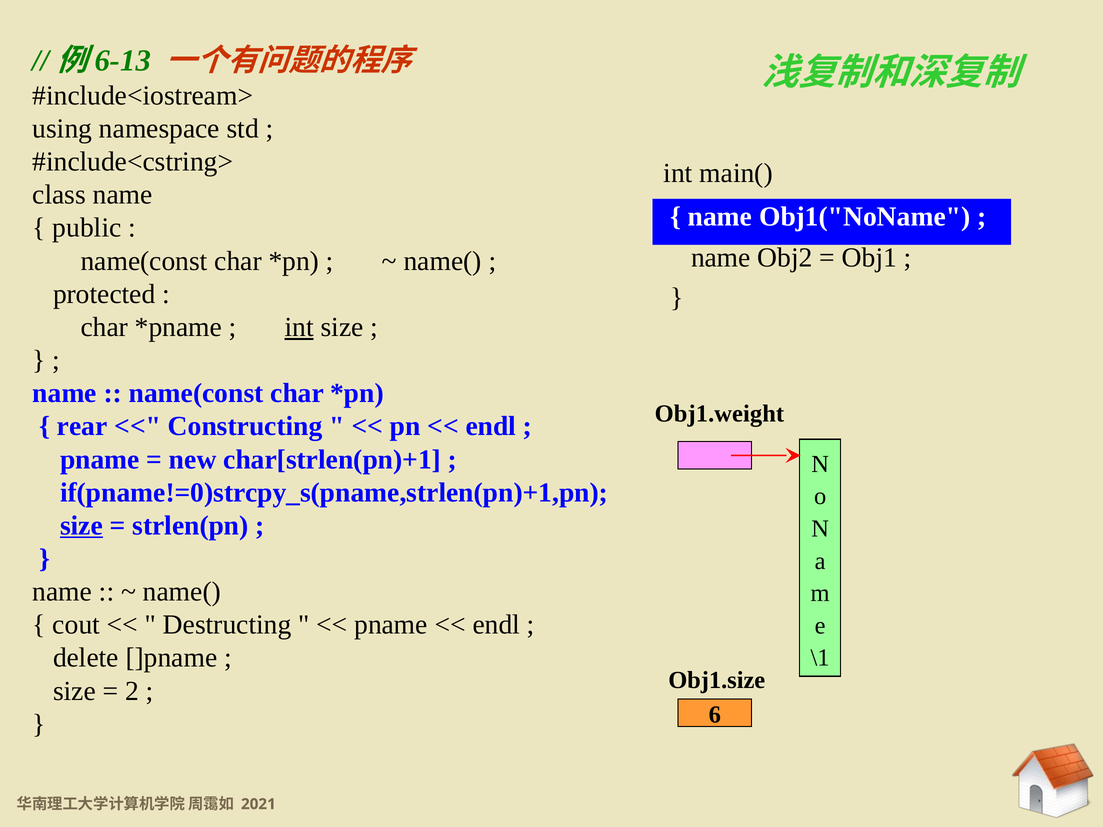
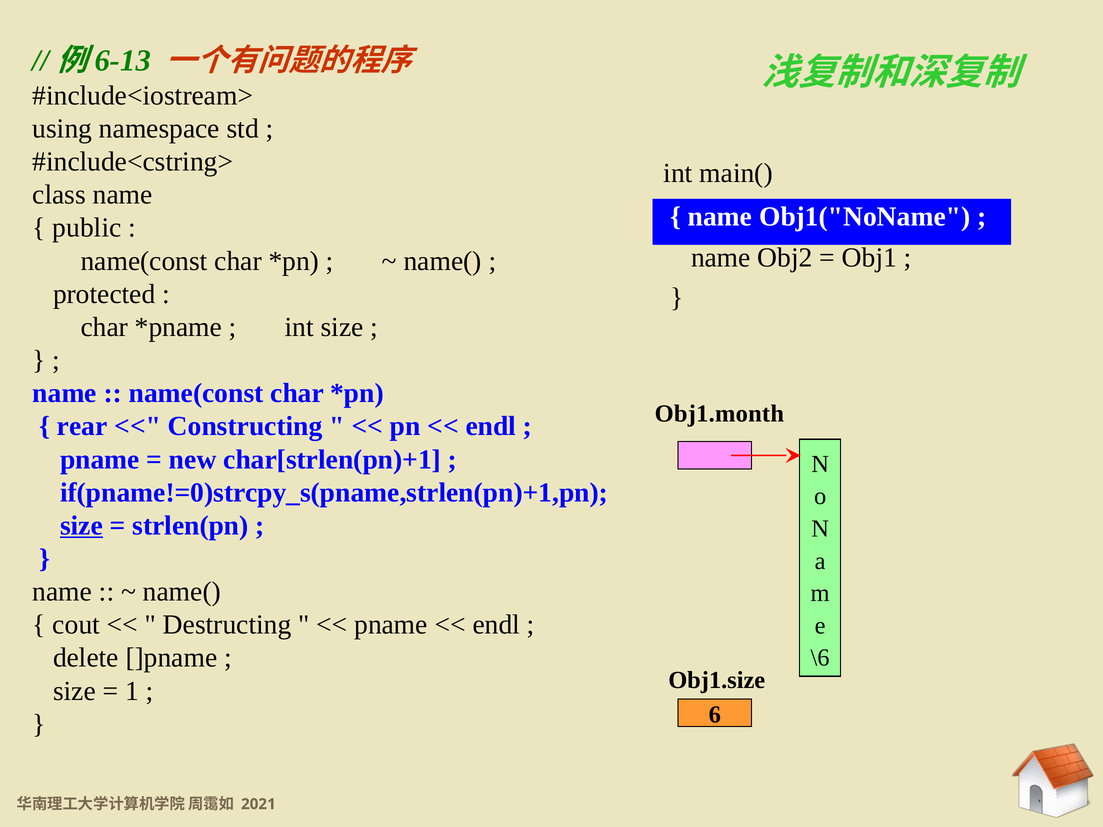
int underline: present -> none (299, 327)
Obj1.weight: Obj1.weight -> Obj1.month (719, 414)
\1: \1 -> \6 (820, 658)
2: 2 -> 1 (132, 691)
